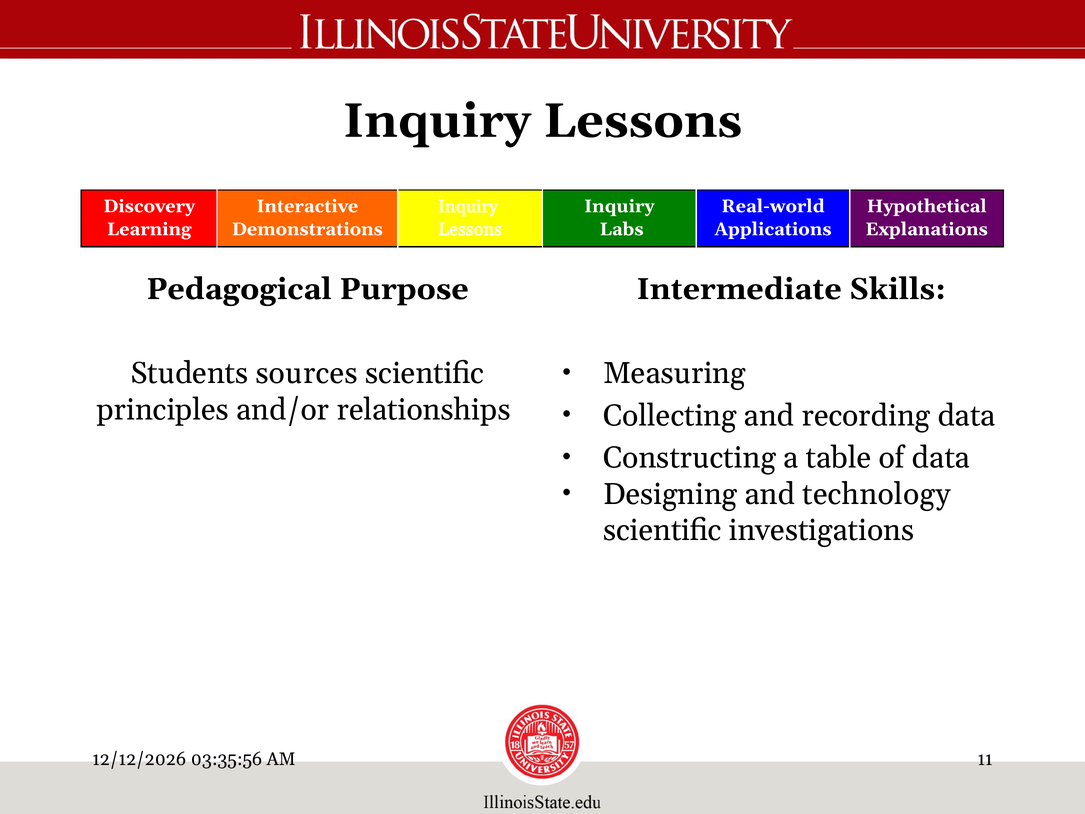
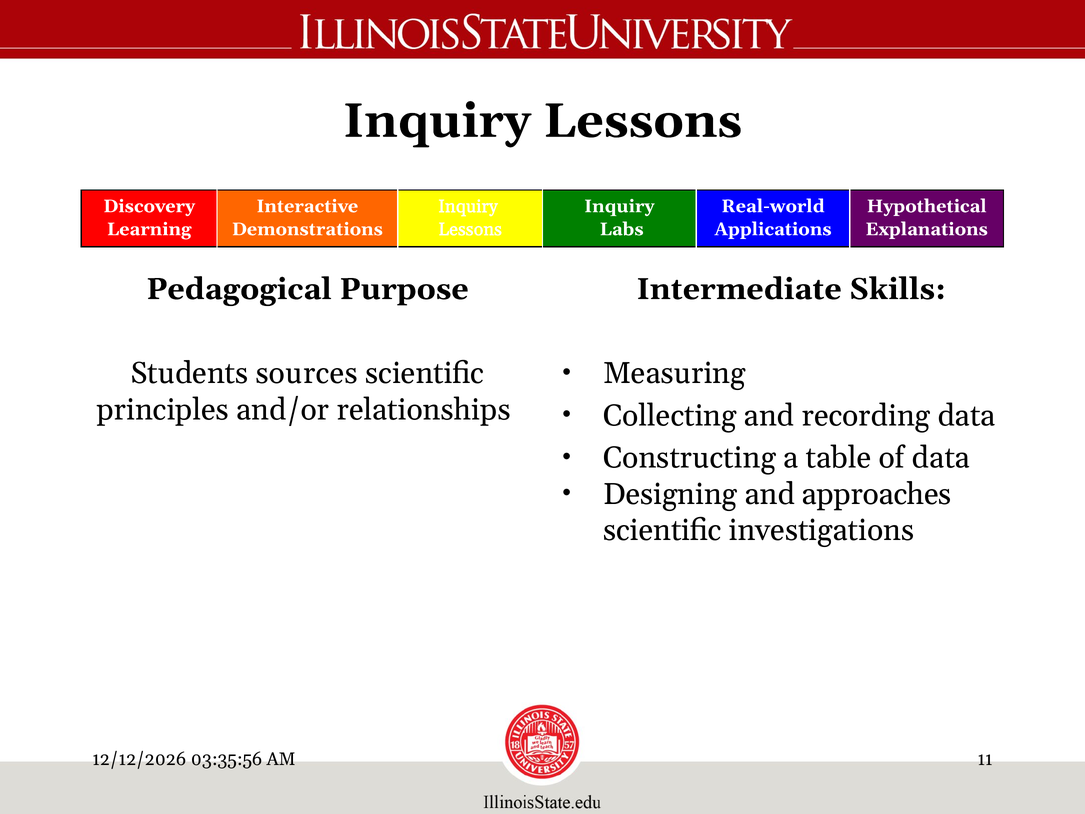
technology: technology -> approaches (877, 494)
